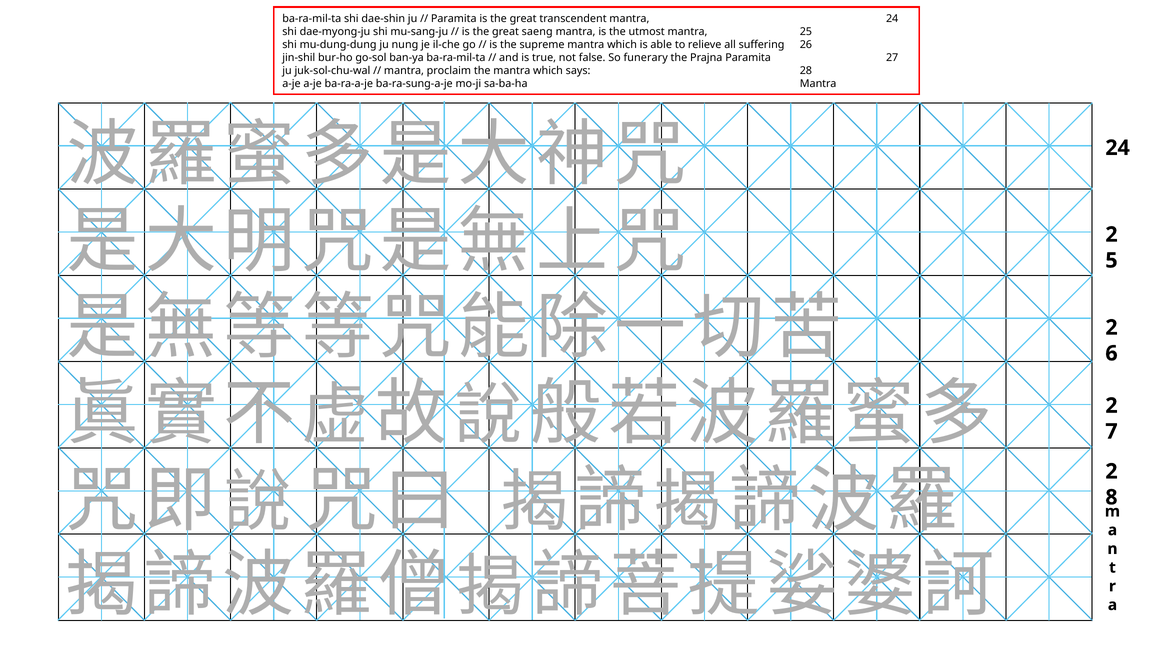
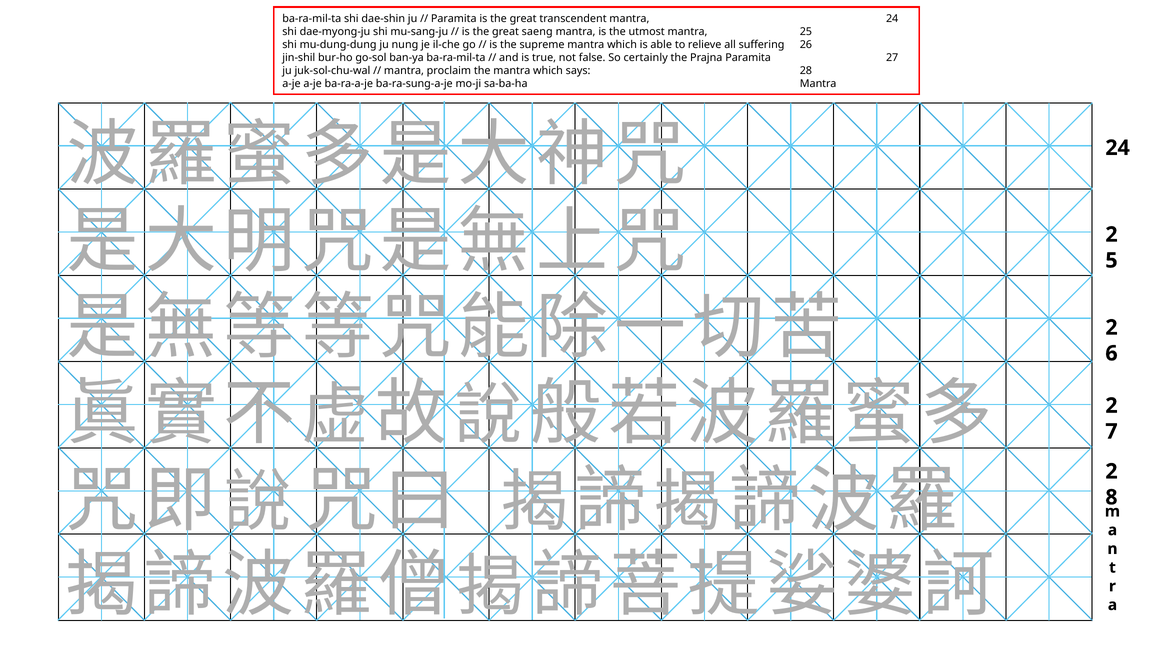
funerary: funerary -> certainly (646, 58)
